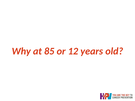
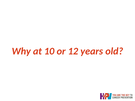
85: 85 -> 10 (49, 51)
